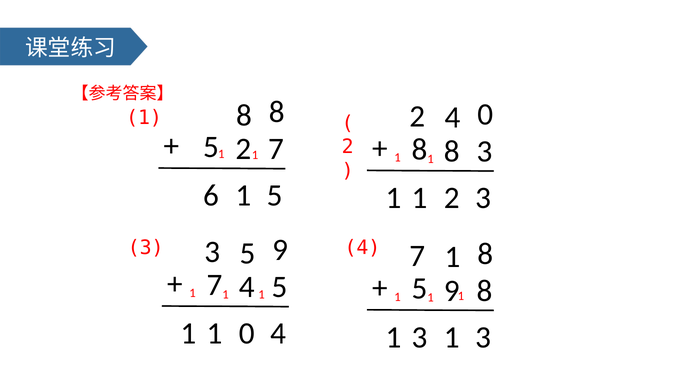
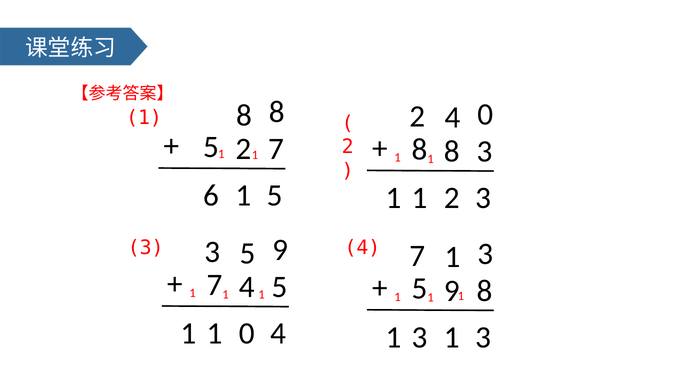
8: 8 -> 3 (485, 254)
